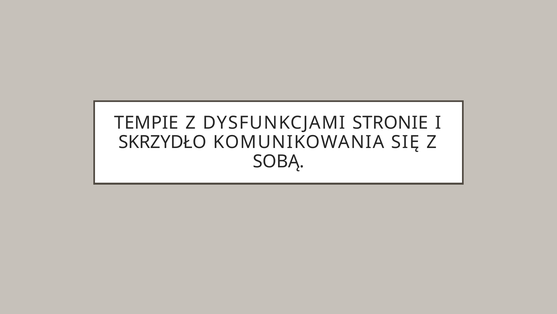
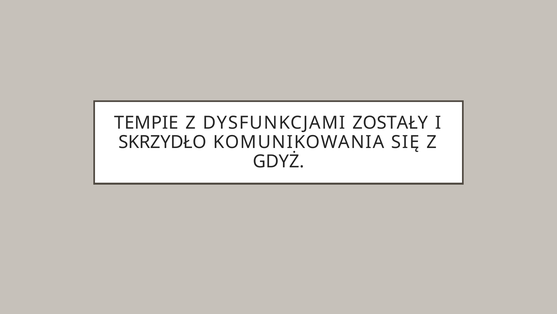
STRONIE: STRONIE -> ZOSTAŁY (390, 123)
SOBĄ: SOBĄ -> GDYŻ (278, 161)
